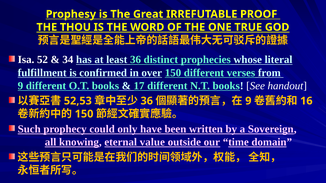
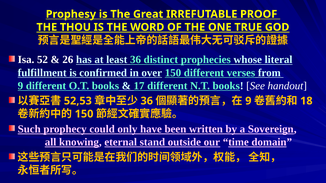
34: 34 -> 26 (68, 60)
16: 16 -> 18 (306, 101)
value: value -> stand (152, 142)
